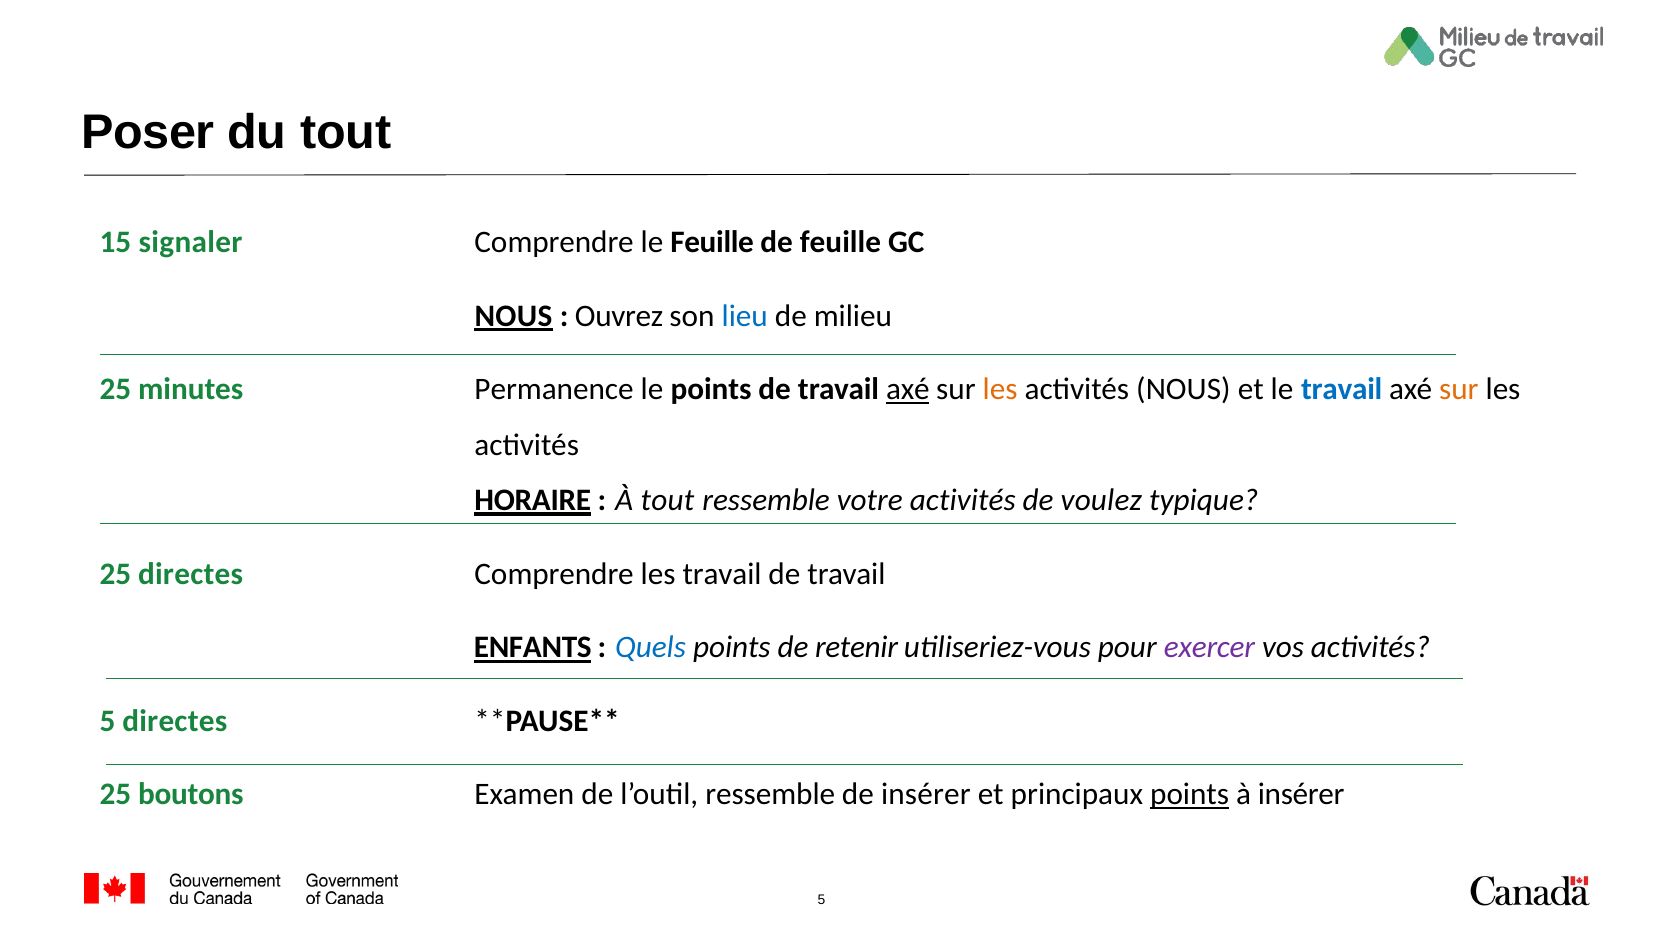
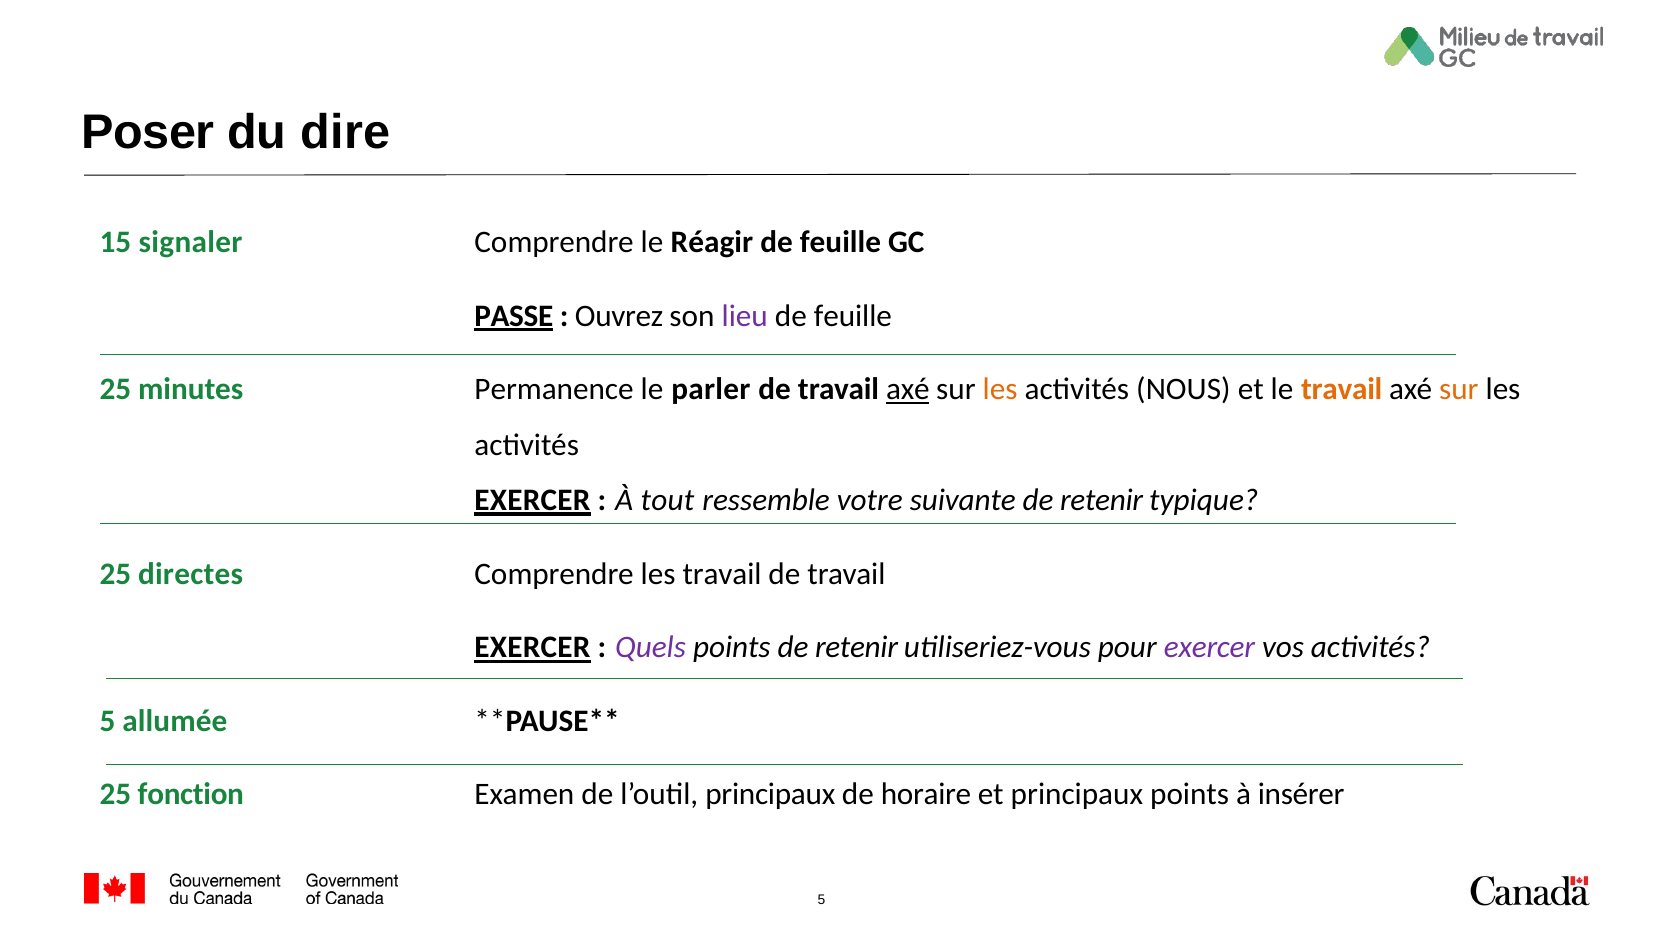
du tout: tout -> dire (346, 132)
le Feuille: Feuille -> Réagir (712, 242)
NOUS: NOUS -> PASSE (514, 316)
lieu colour: blue -> purple (745, 316)
milieu: milieu -> feuille (853, 316)
le points: points -> parler (711, 389)
travail colour: blue -> orange (1342, 389)
HORAIRE: HORAIRE -> EXERCER (532, 500)
votre activités: activités -> suivante (963, 500)
voulez: voulez -> retenir (1102, 500)
ENFANTS: ENFANTS -> EXERCER (532, 648)
Quels colour: blue -> purple (650, 648)
5 directes: directes -> allumée (175, 721)
boutons: boutons -> fonction (191, 795)
l’outil ressemble: ressemble -> principaux (770, 795)
de insérer: insérer -> horaire (926, 795)
points underline: present -> none (1190, 795)
